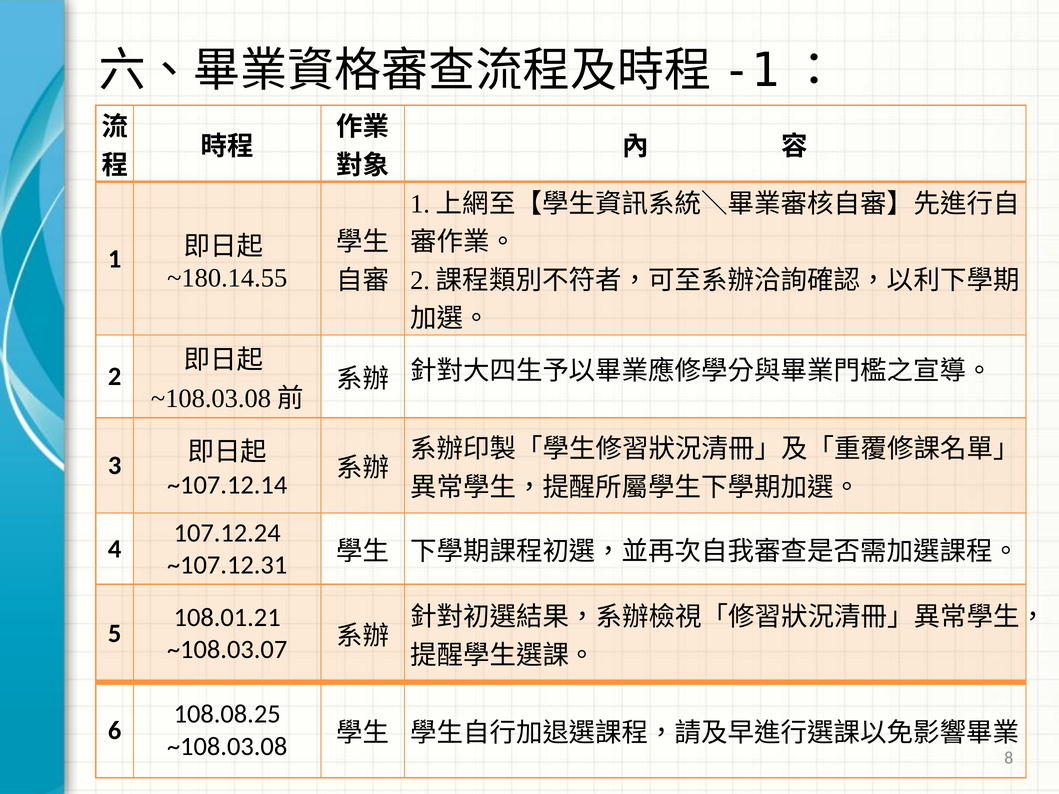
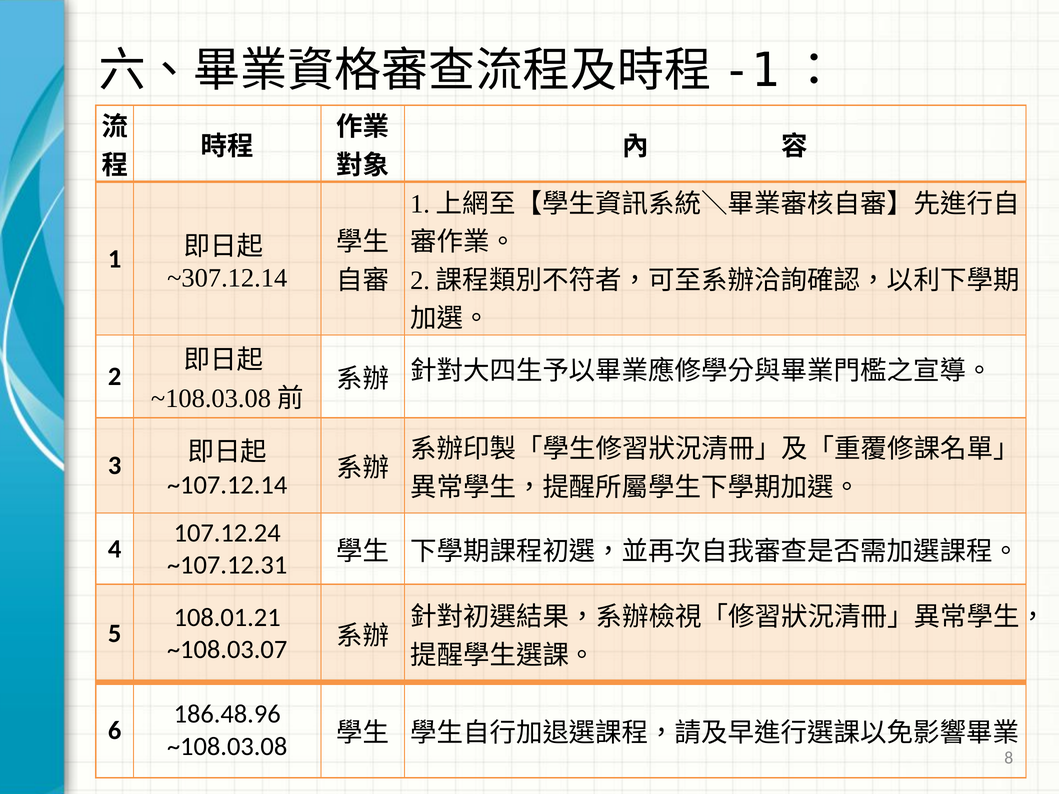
~180.14.55: ~180.14.55 -> ~307.12.14 (227, 278)
108.08.25: 108.08.25 -> 186.48.96 (227, 714)
